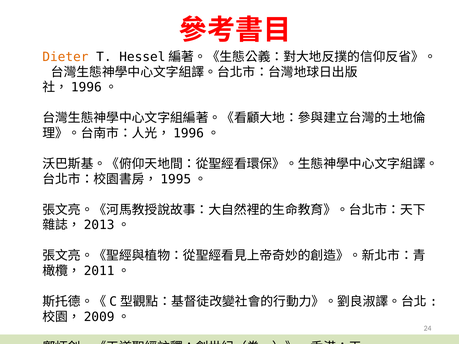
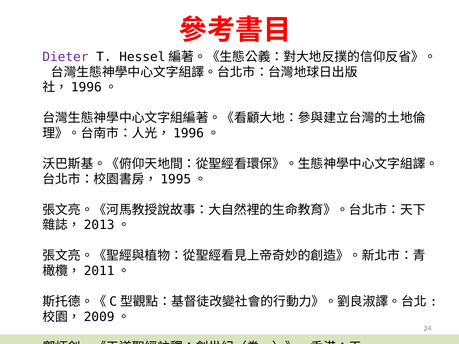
Dieter colour: orange -> purple (65, 57)
